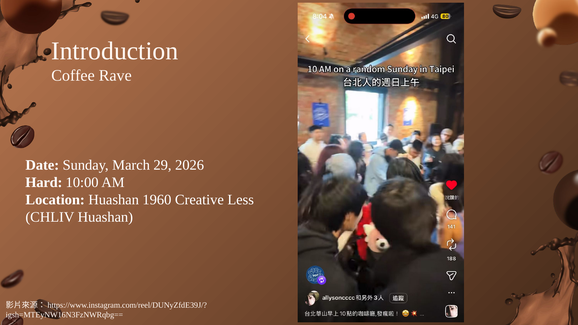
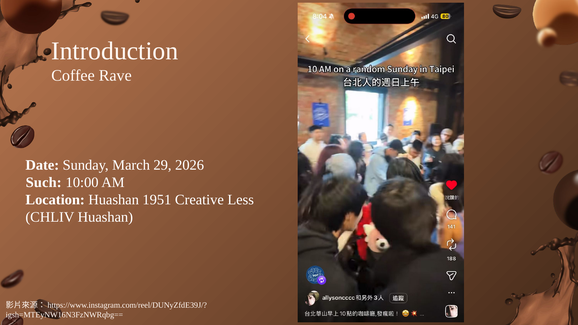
Hard: Hard -> Such (44, 182)
1960: 1960 -> 1951 (157, 200)
